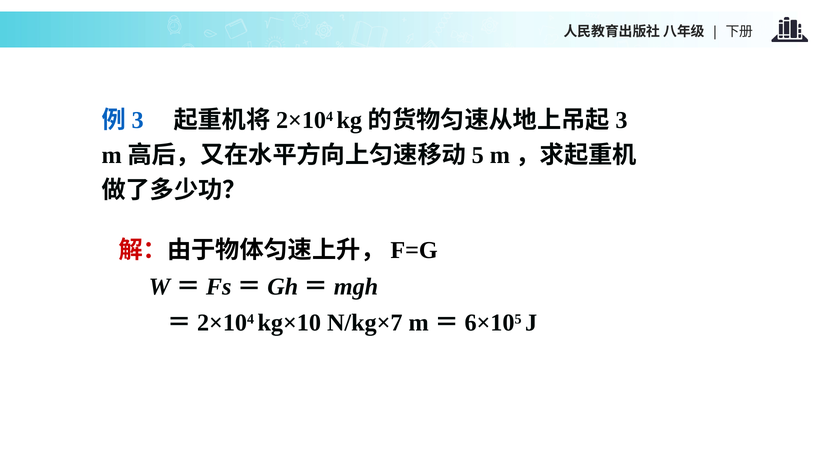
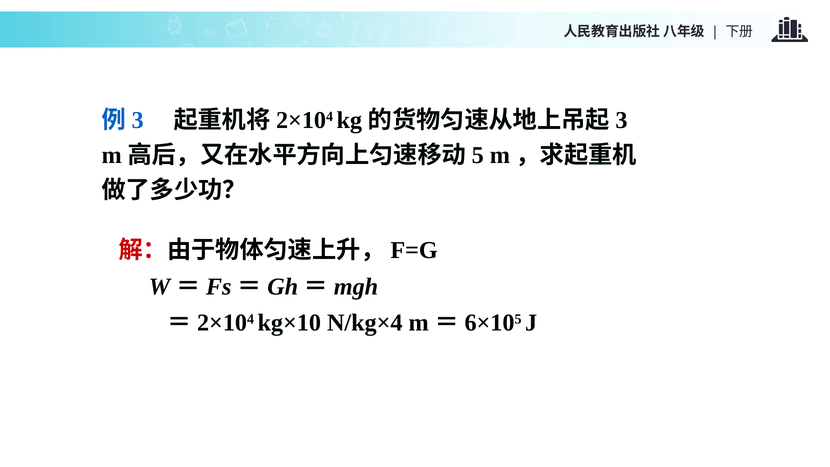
N/kg×7: N/kg×7 -> N/kg×4 (365, 323)
